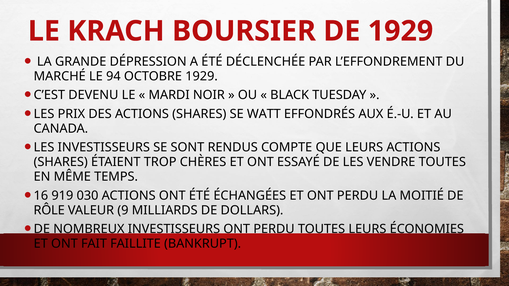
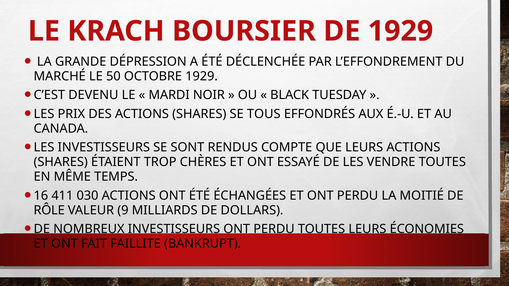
94: 94 -> 50 (113, 76)
WATT: WATT -> TOUS (264, 114)
919: 919 -> 411 (62, 196)
